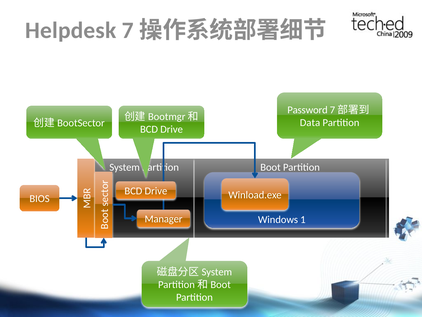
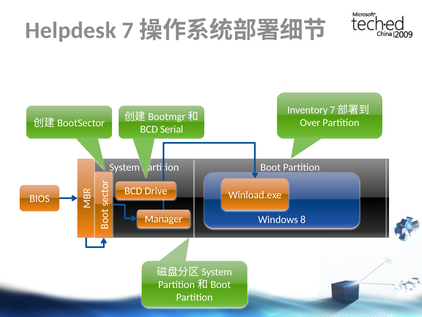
Password: Password -> Inventory (308, 110)
Data: Data -> Over (310, 122)
Drive: Drive -> Serial (172, 129)
1: 1 -> 8 (303, 219)
